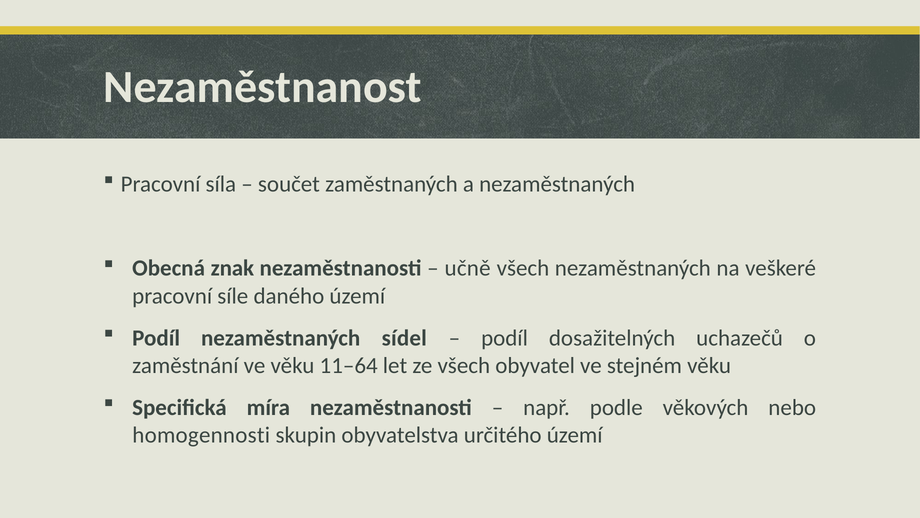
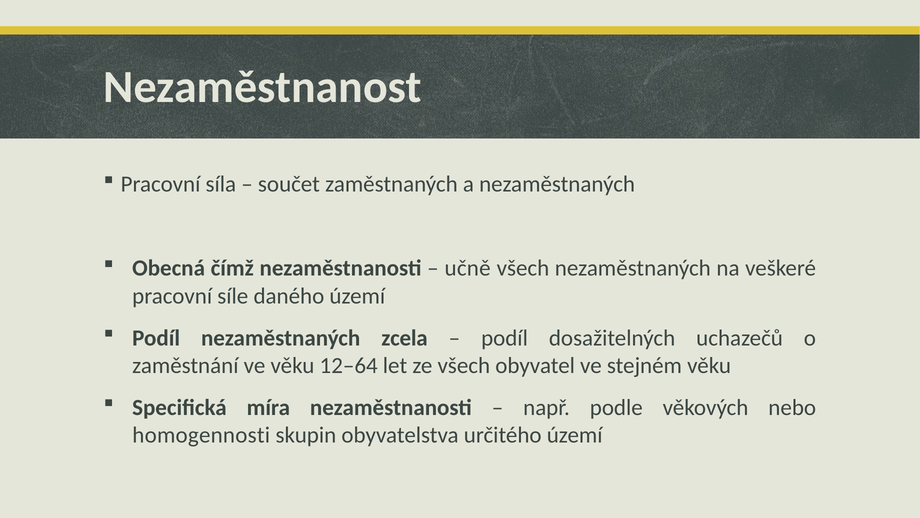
znak: znak -> čímž (232, 268)
sídel: sídel -> zcela (404, 338)
11–64: 11–64 -> 12–64 (349, 365)
